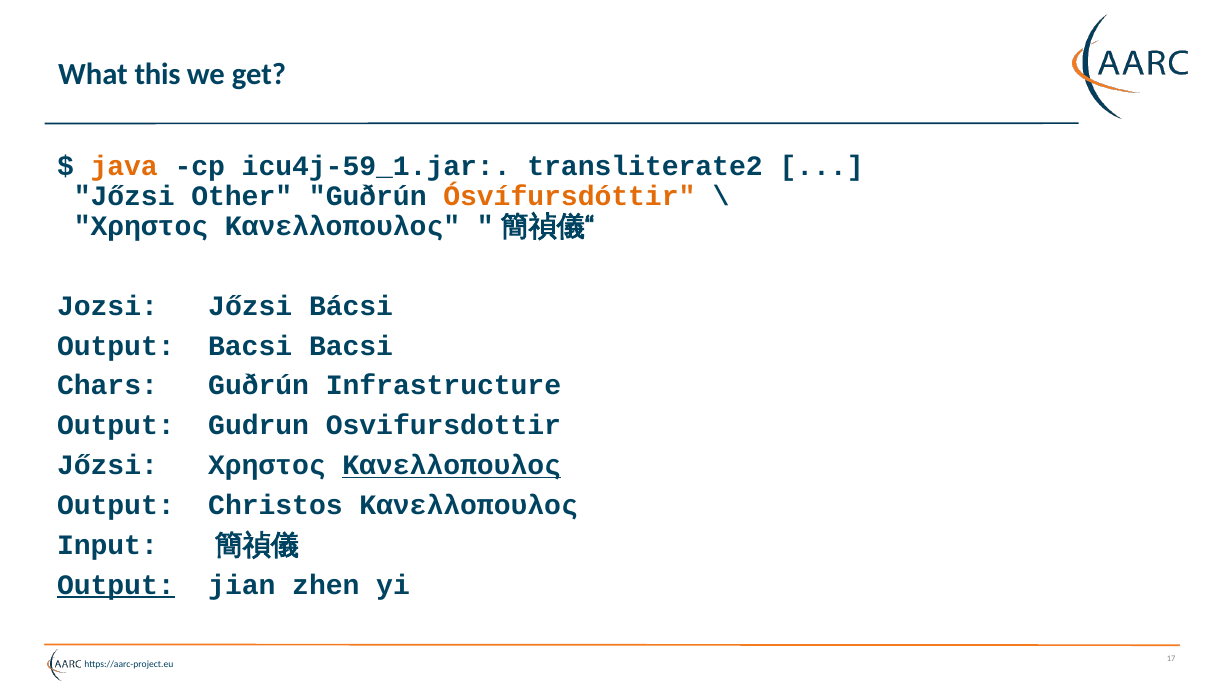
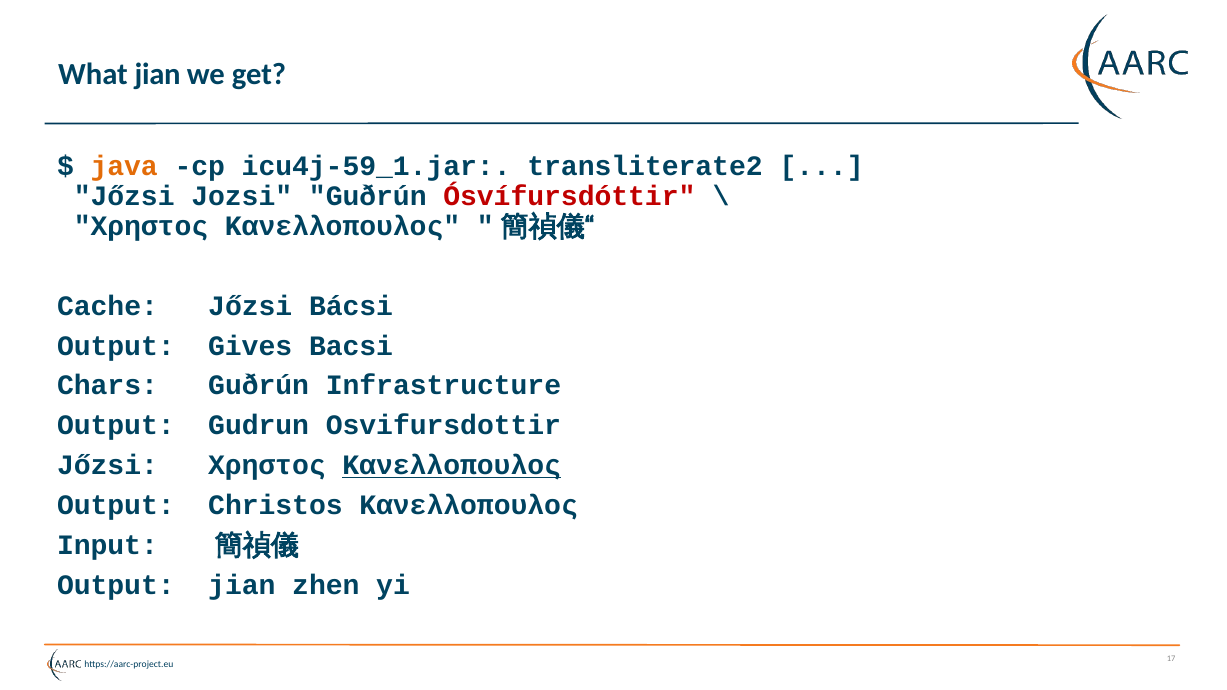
What this: this -> jian (158, 74)
Other: Other -> Jozsi (242, 196)
Ósvífursdóttir colour: orange -> red (569, 196)
Jozsi: Jozsi -> Cache (107, 306)
Output Bacsi: Bacsi -> Gives (250, 346)
Output underline: present -> none (116, 585)
